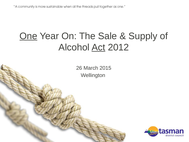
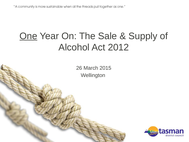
Act underline: present -> none (98, 47)
